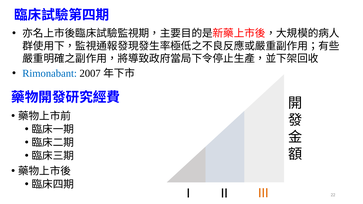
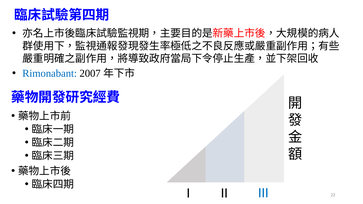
III colour: orange -> blue (263, 193)
